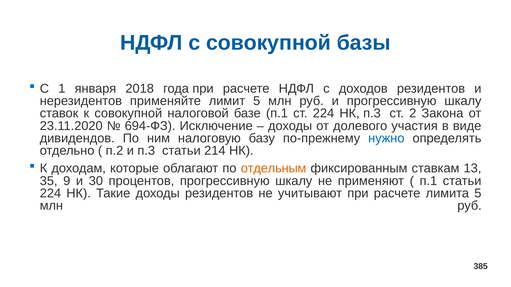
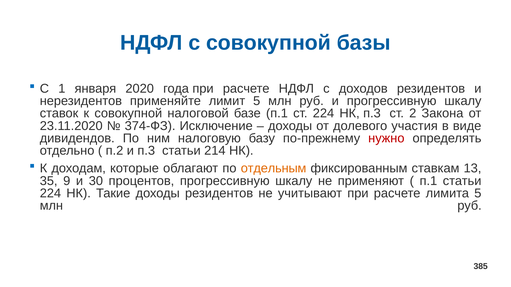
2018: 2018 -> 2020 (140, 89)
694-ФЗ: 694-ФЗ -> 374-ФЗ (150, 126)
нужно colour: blue -> red (386, 138)
